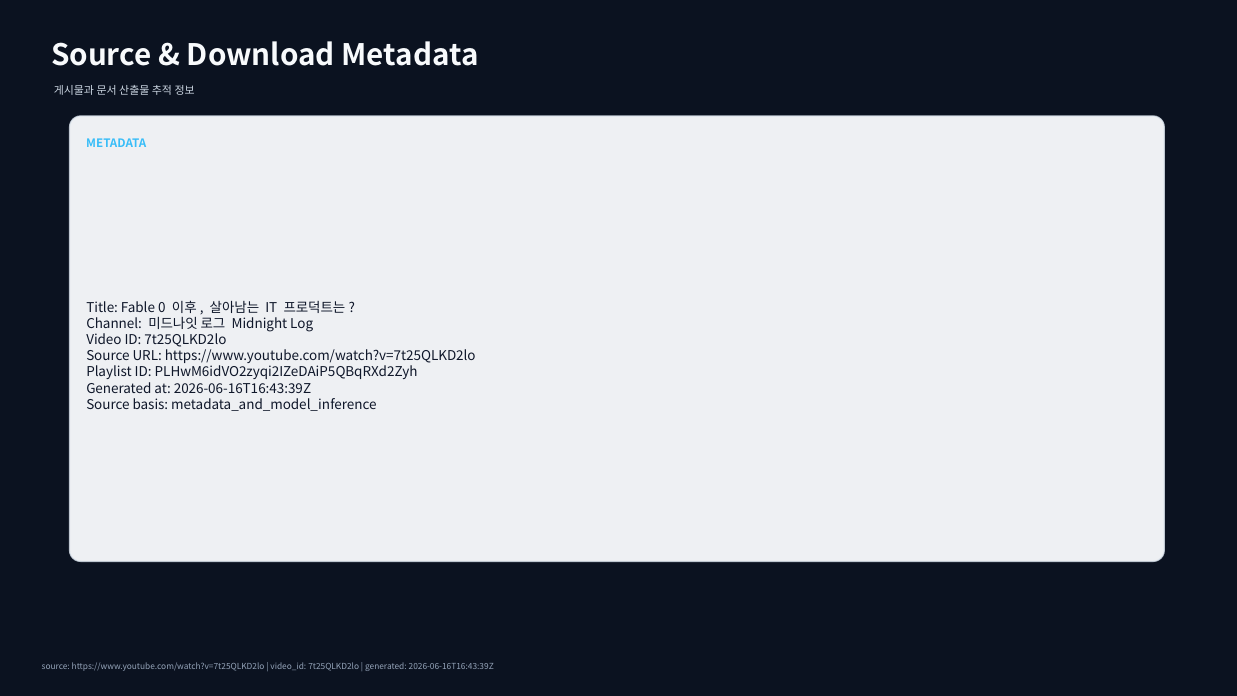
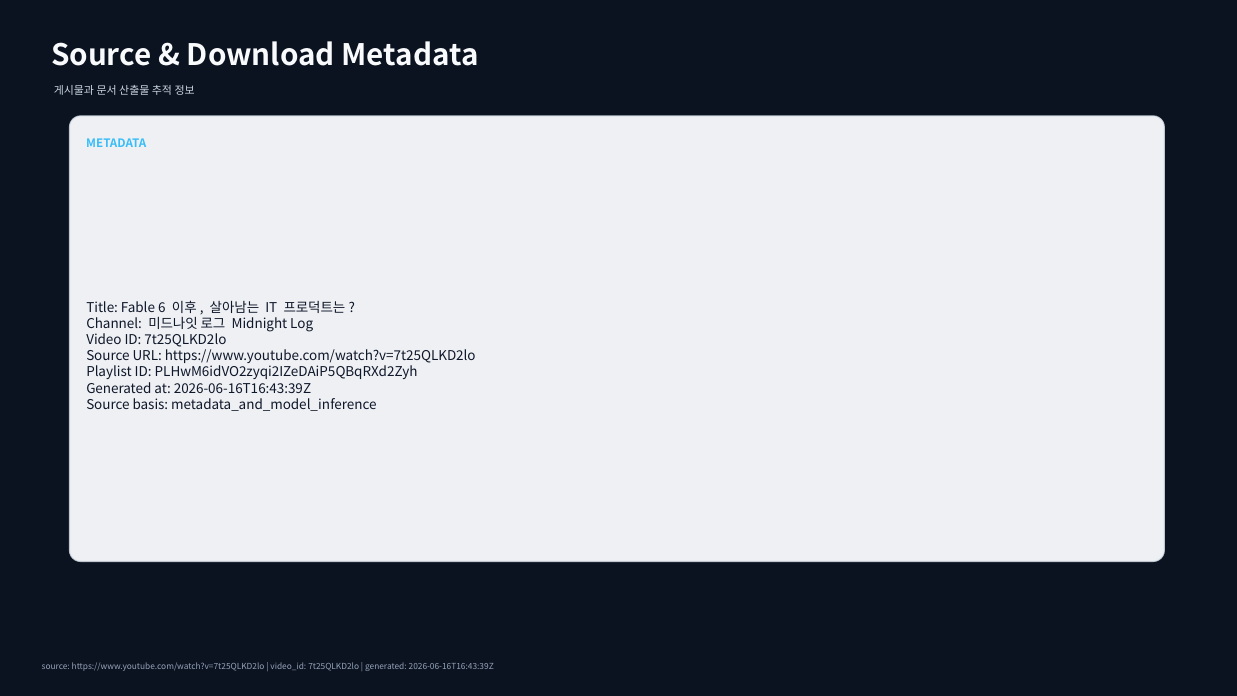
0: 0 -> 6 (162, 308)
